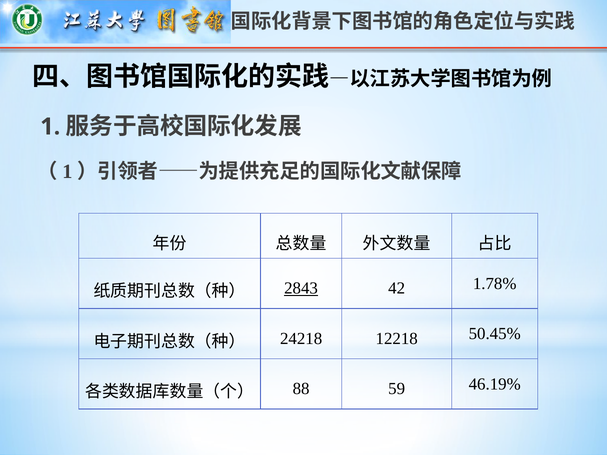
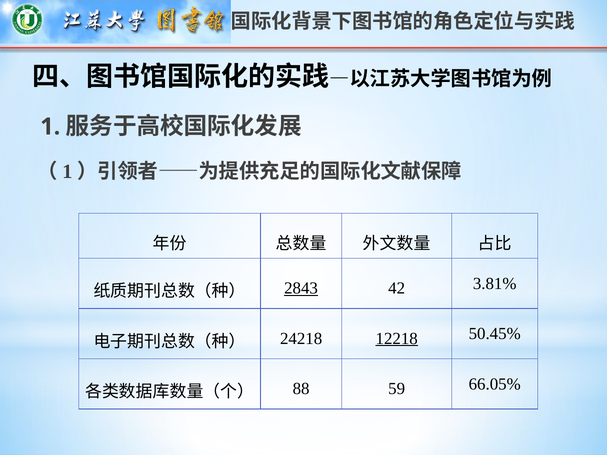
1.78%: 1.78% -> 3.81% (495, 284)
12218 underline: none -> present (397, 339)
46.19%: 46.19% -> 66.05% (495, 384)
